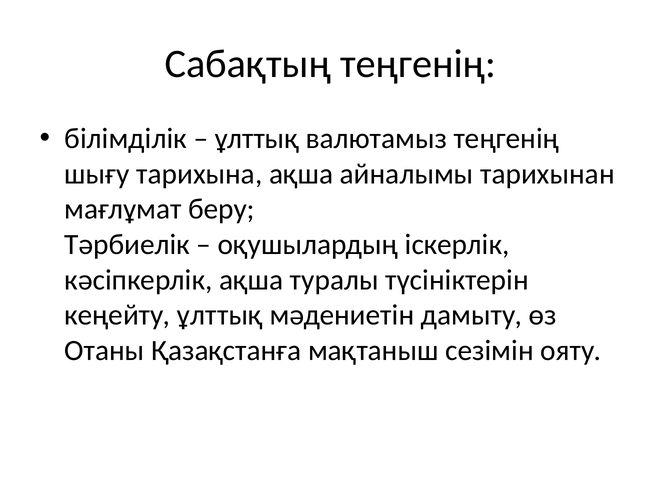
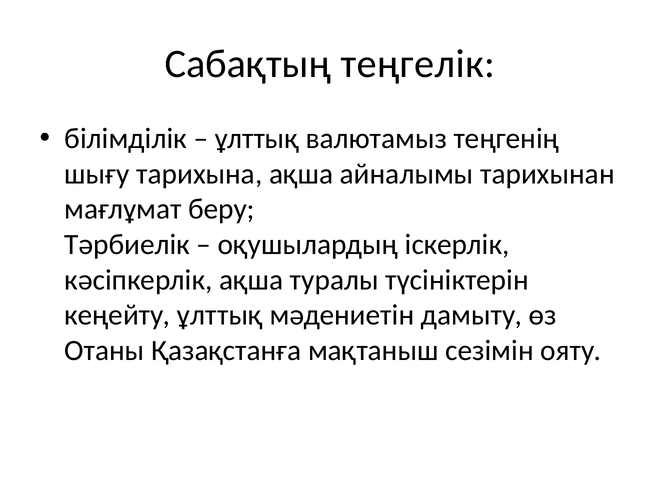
Сабақтың теңгенің: теңгенің -> теңгелік (418, 64)
